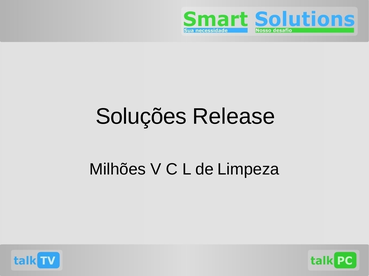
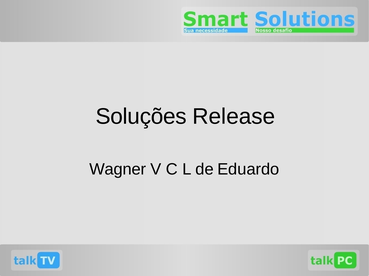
Milhões: Milhões -> Wagner (118, 170)
Limpeza: Limpeza -> Eduardo (248, 170)
